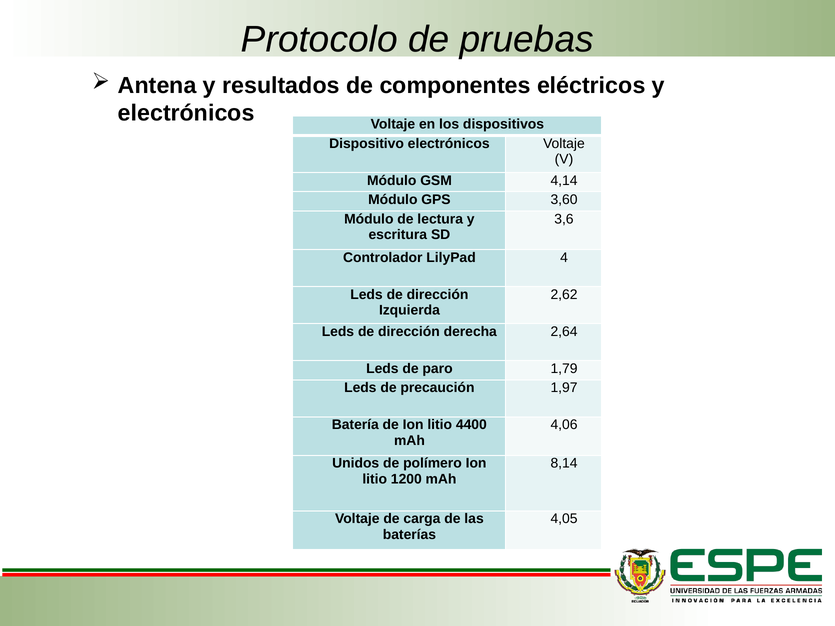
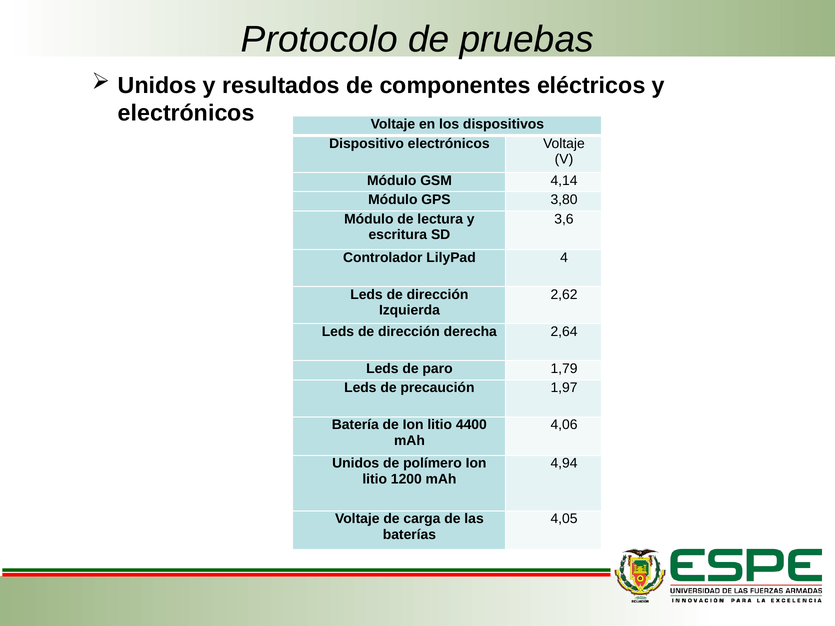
Antena: Antena -> Unidos (157, 86)
3,60: 3,60 -> 3,80 (564, 200)
8,14: 8,14 -> 4,94 (564, 464)
